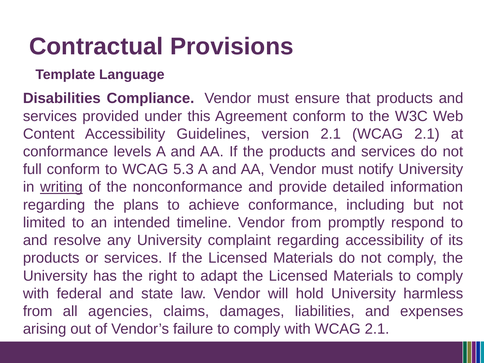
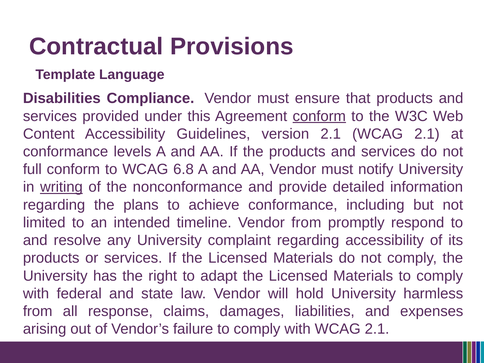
conform underline: none -> present (319, 116)
5.3: 5.3 -> 6.8 (183, 169)
agencies: agencies -> response (120, 311)
